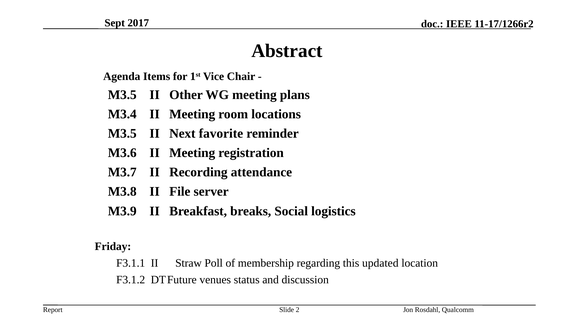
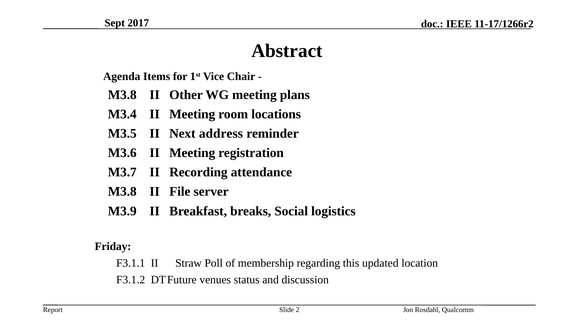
M3.5: M3.5 -> M3.8 (122, 95)
favorite: favorite -> address (221, 133)
